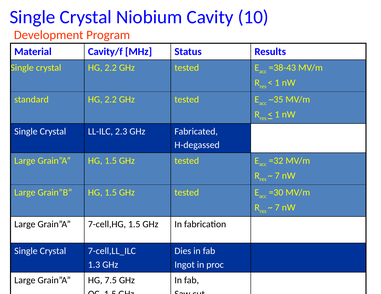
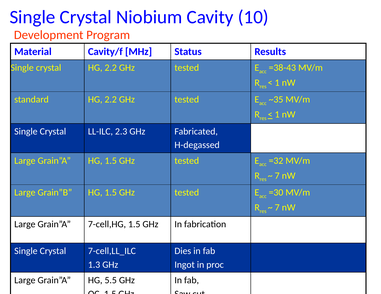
7.5: 7.5 -> 5.5 (111, 281)
